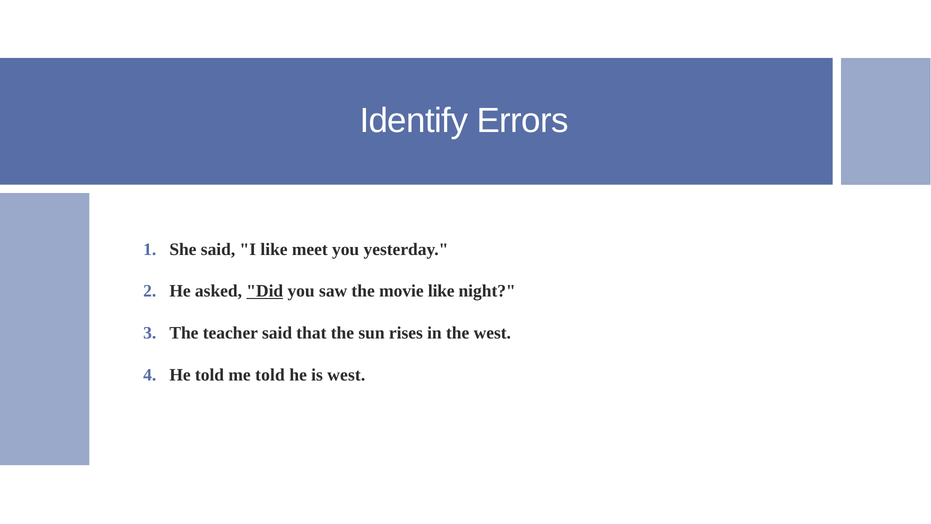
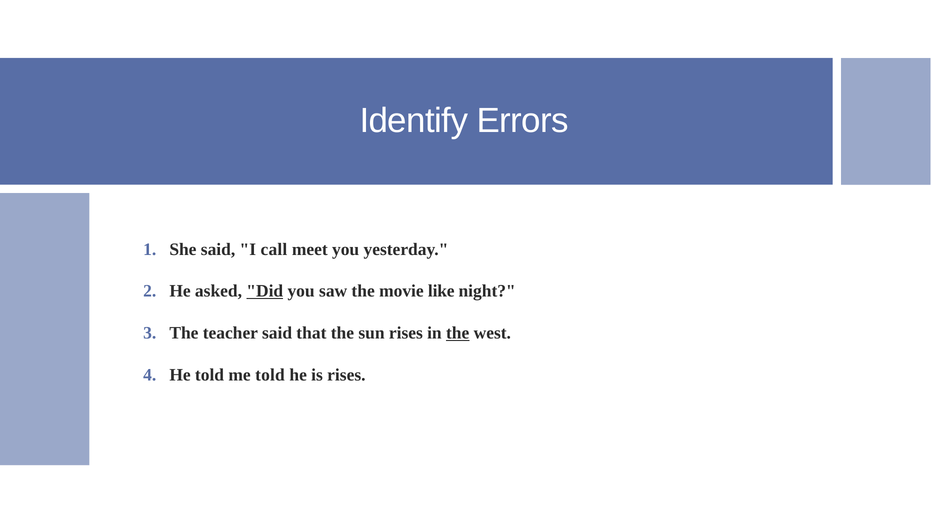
I like: like -> call (274, 249)
the underline: none -> present (458, 333)
is west: west -> rises (346, 375)
